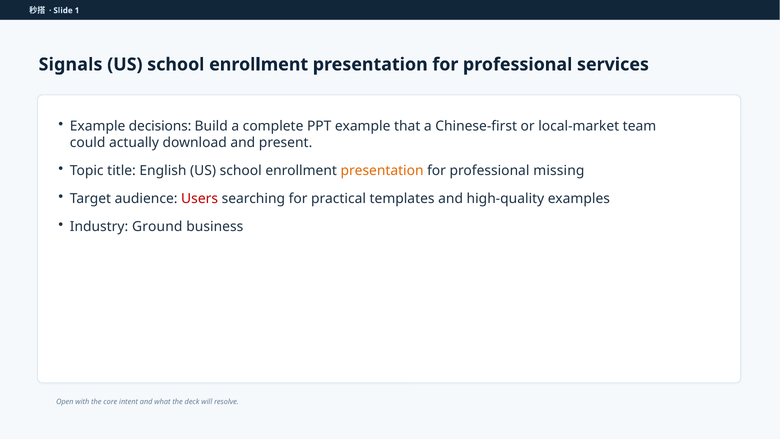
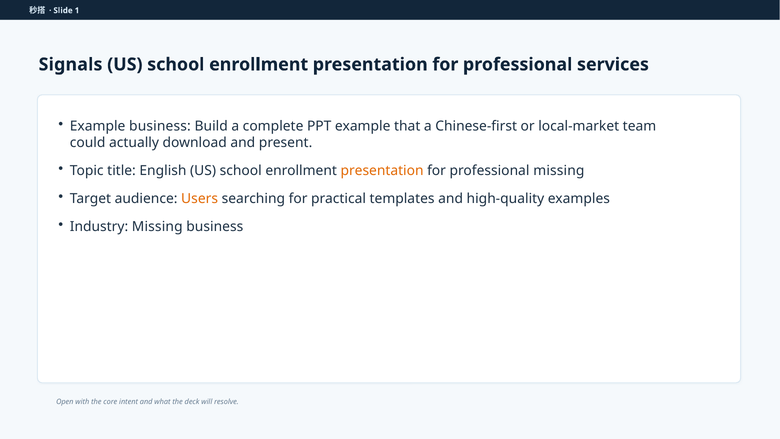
Example decisions: decisions -> business (160, 126)
Users colour: red -> orange (200, 199)
Industry Ground: Ground -> Missing (157, 227)
